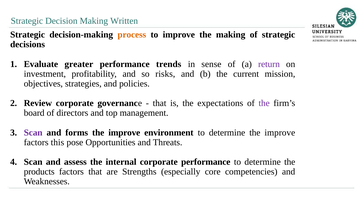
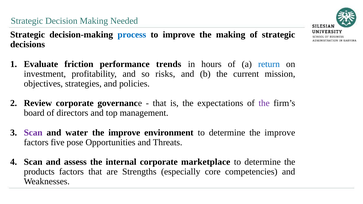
Written: Written -> Needed (124, 21)
process colour: orange -> blue (132, 35)
greater: greater -> friction (79, 64)
sense: sense -> hours (211, 64)
return colour: purple -> blue (269, 64)
forms: forms -> water (77, 133)
this: this -> five (58, 142)
corporate performance: performance -> marketplace (206, 162)
